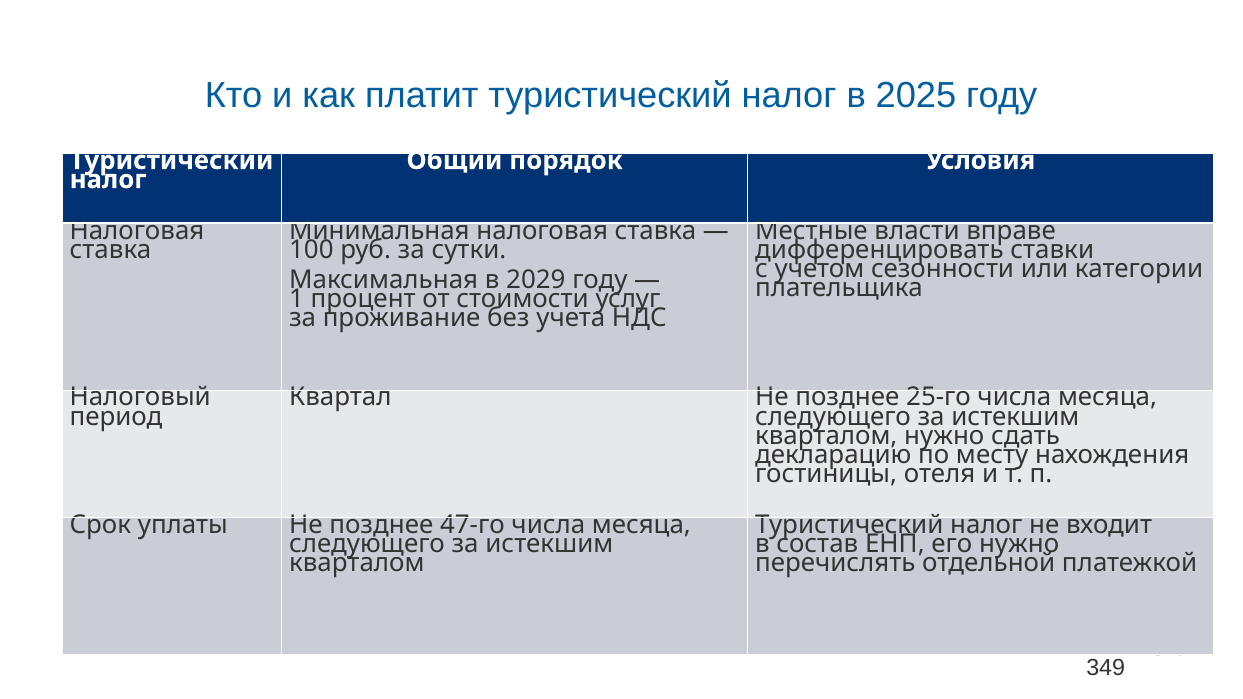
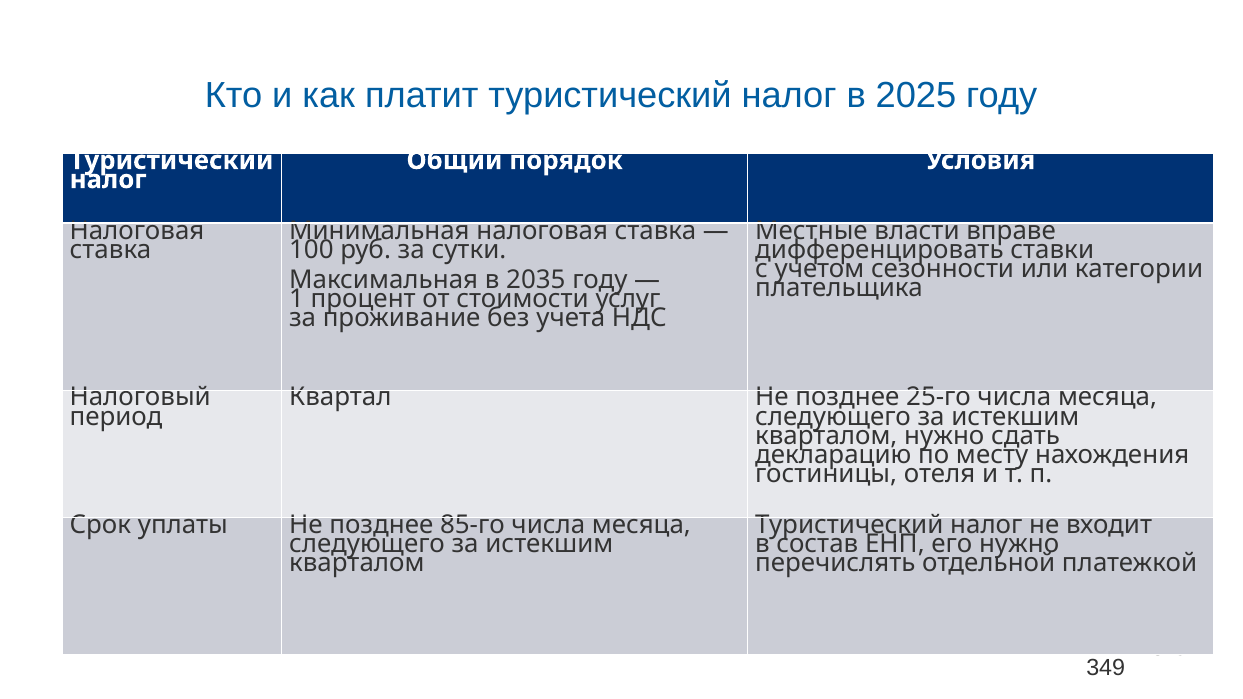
2029: 2029 -> 2035 (536, 280)
47-го: 47-го -> 85-го (472, 525)
